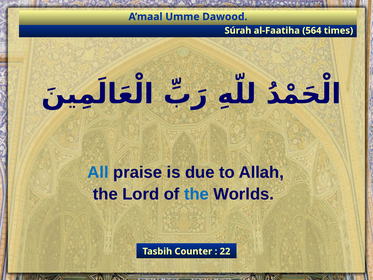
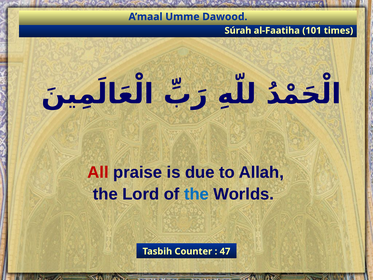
564: 564 -> 101 (312, 31)
All colour: blue -> red (98, 172)
22: 22 -> 47 (225, 251)
